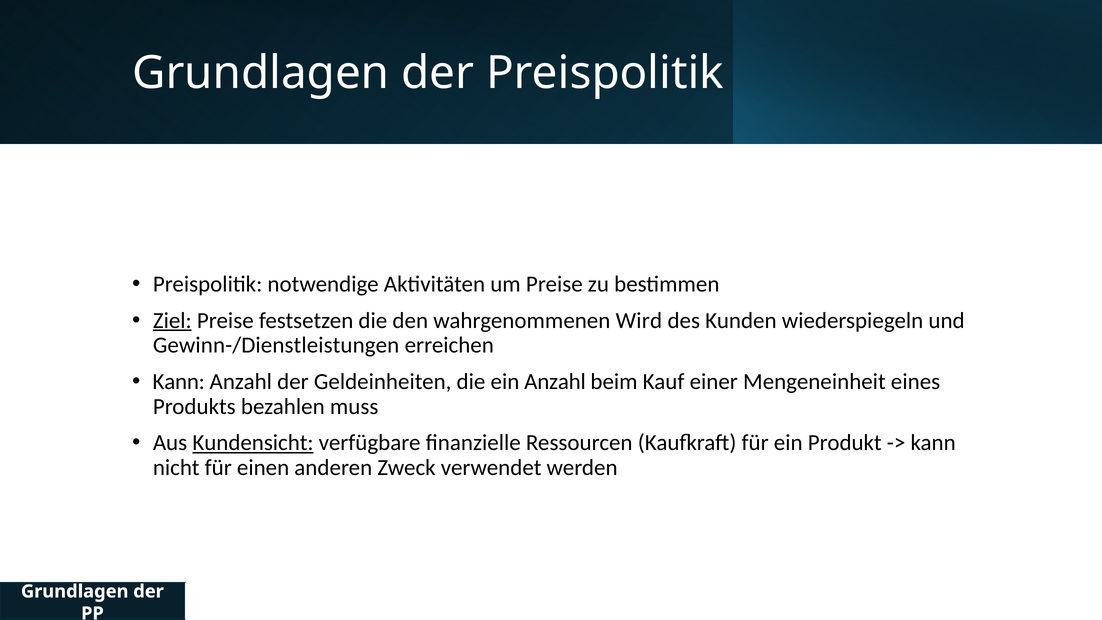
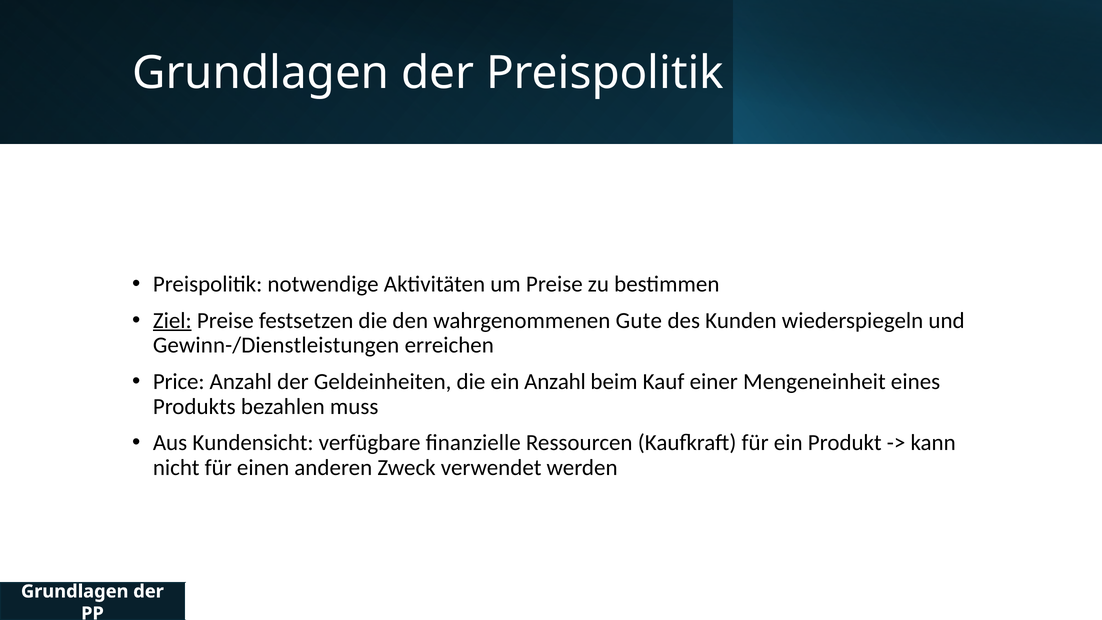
Wird: Wird -> Gute (639, 320)
Kann: Kann -> Price (179, 382)
Kundensicht underline: present -> none (253, 443)
